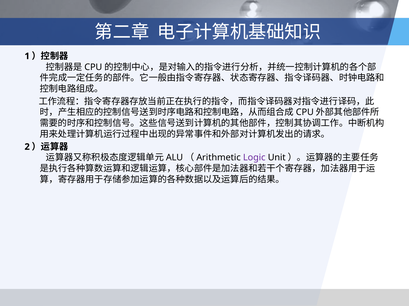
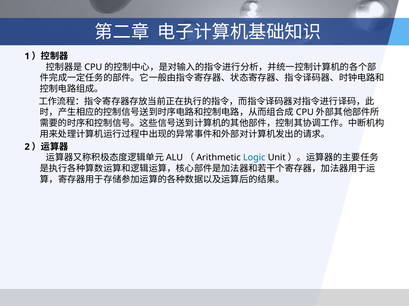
Logic colour: purple -> blue (254, 158)
